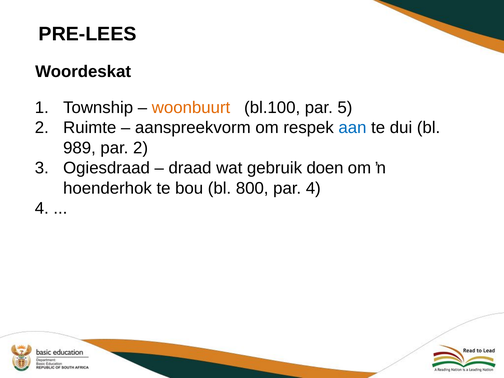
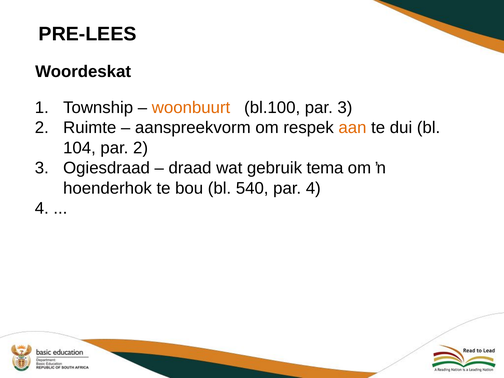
par 5: 5 -> 3 (345, 108)
aan colour: blue -> orange (352, 128)
989: 989 -> 104 (79, 148)
doen: doen -> tema (325, 168)
800: 800 -> 540 (252, 188)
